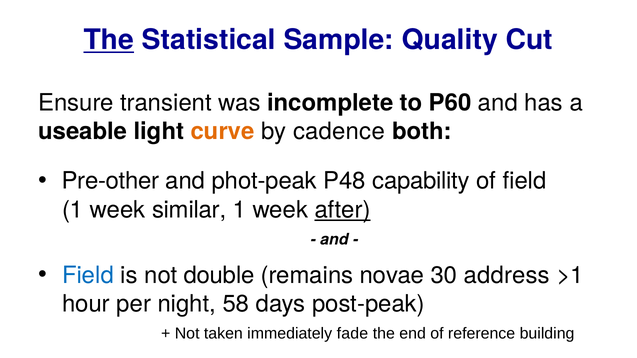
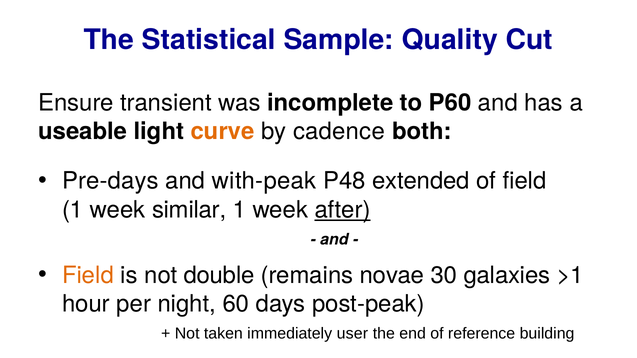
The underline: present -> none (109, 40)
Pre-other: Pre-other -> Pre-days (110, 181)
phot-peak: phot-peak -> with-peak (264, 181)
capability: capability -> extended (421, 181)
Field colour: blue -> orange (88, 275)
address: address -> galaxies (507, 275)
58: 58 -> 60 (236, 304)
fade: fade -> user (352, 334)
